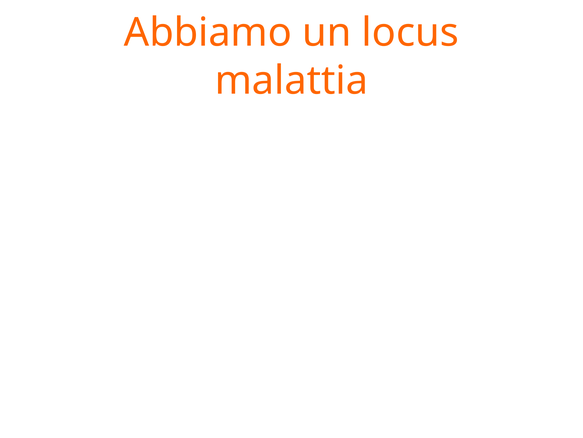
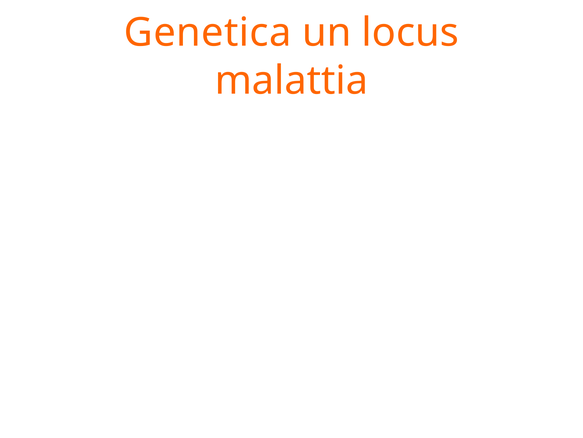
Abbiamo: Abbiamo -> Genetica (208, 33)
